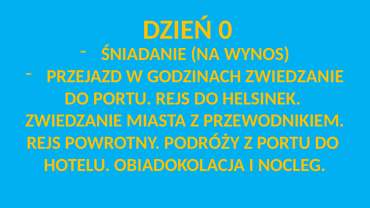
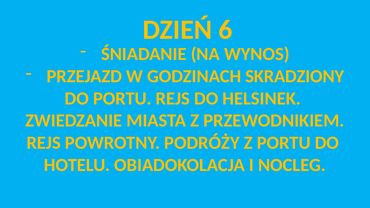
0: 0 -> 6 (225, 30)
GODZINACH ZWIEDZANIE: ZWIEDZANIE -> SKRADZIONY (295, 76)
